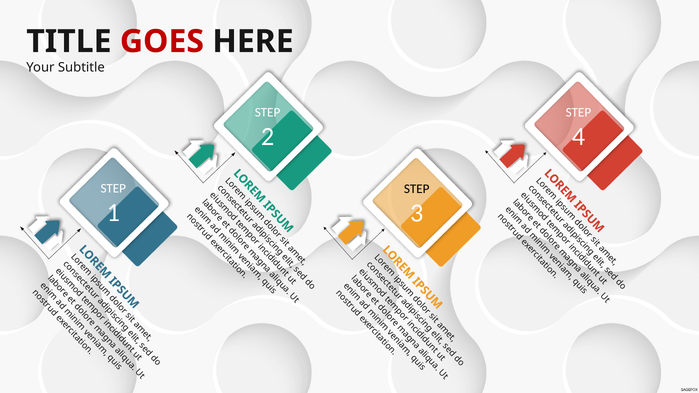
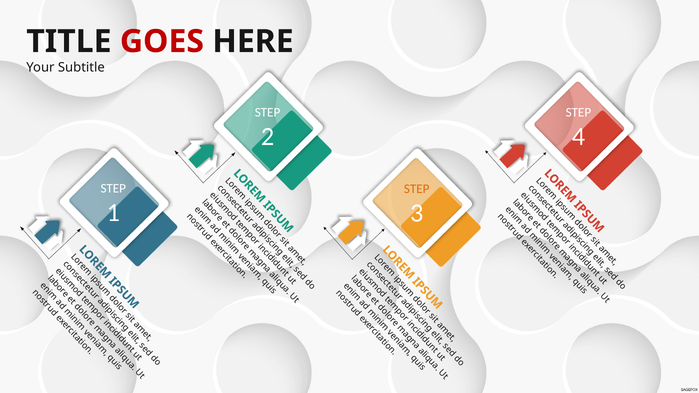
STEP colour: black -> orange (417, 189)
